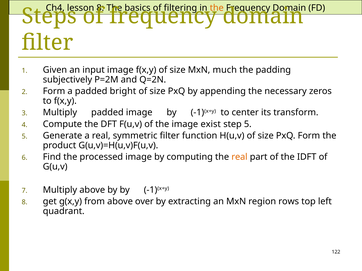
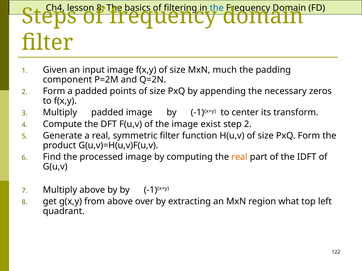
the colour: orange -> blue (217, 8)
subjectively: subjectively -> component (67, 80)
bright: bright -> points (123, 91)
step 5: 5 -> 2 (248, 124)
rows: rows -> what (289, 202)
